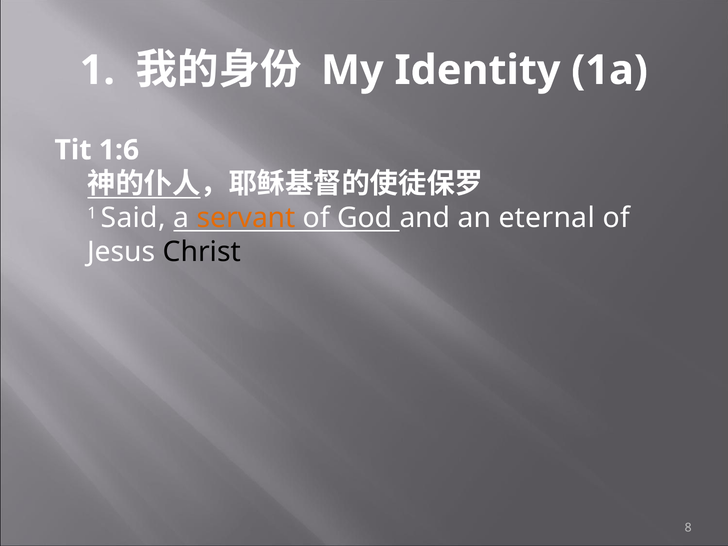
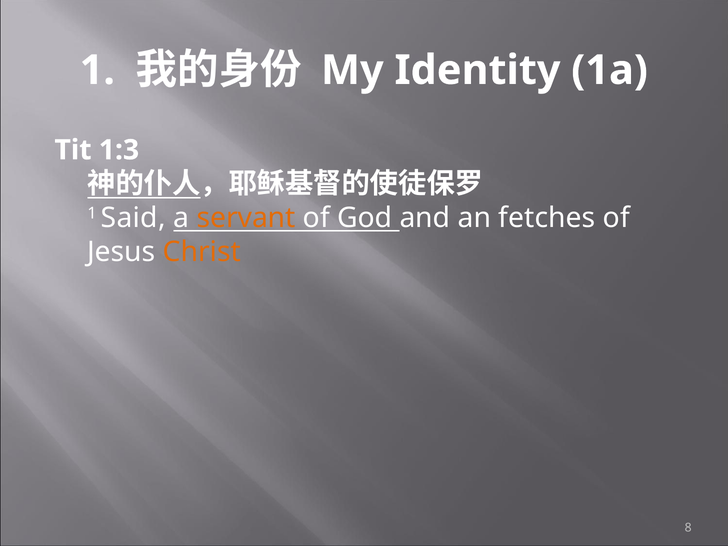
1:6: 1:6 -> 1:3 (119, 150)
eternal: eternal -> fetches (547, 218)
Christ colour: black -> orange (202, 252)
